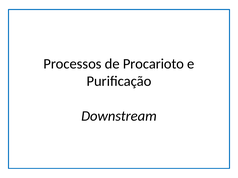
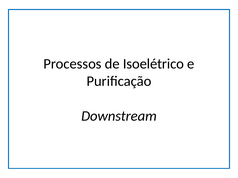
Procarioto: Procarioto -> Isoelétrico (153, 64)
